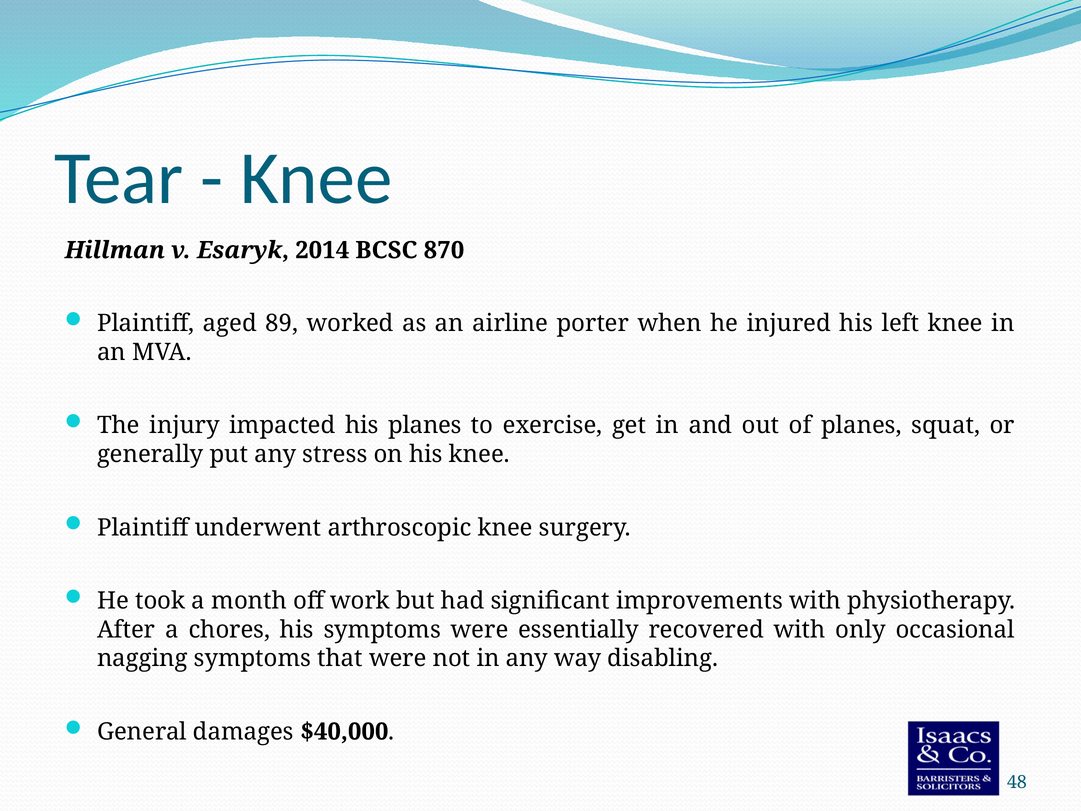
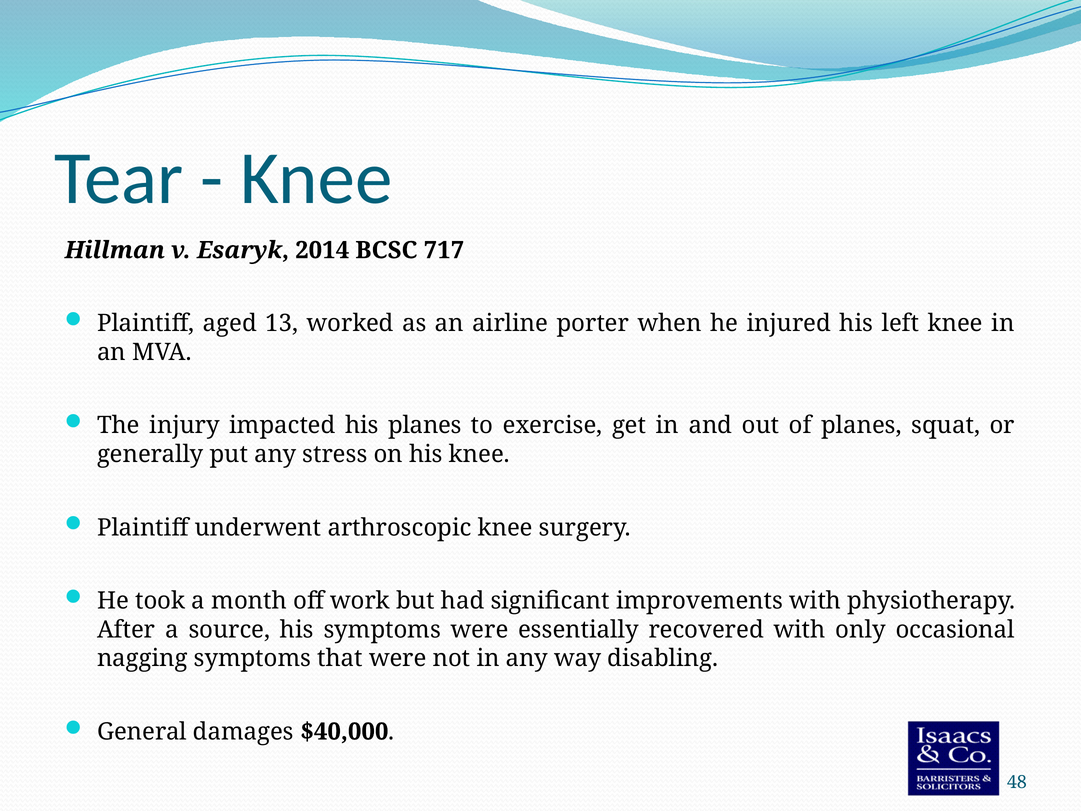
870: 870 -> 717 (444, 250)
89: 89 -> 13 (282, 323)
chores: chores -> source (229, 629)
